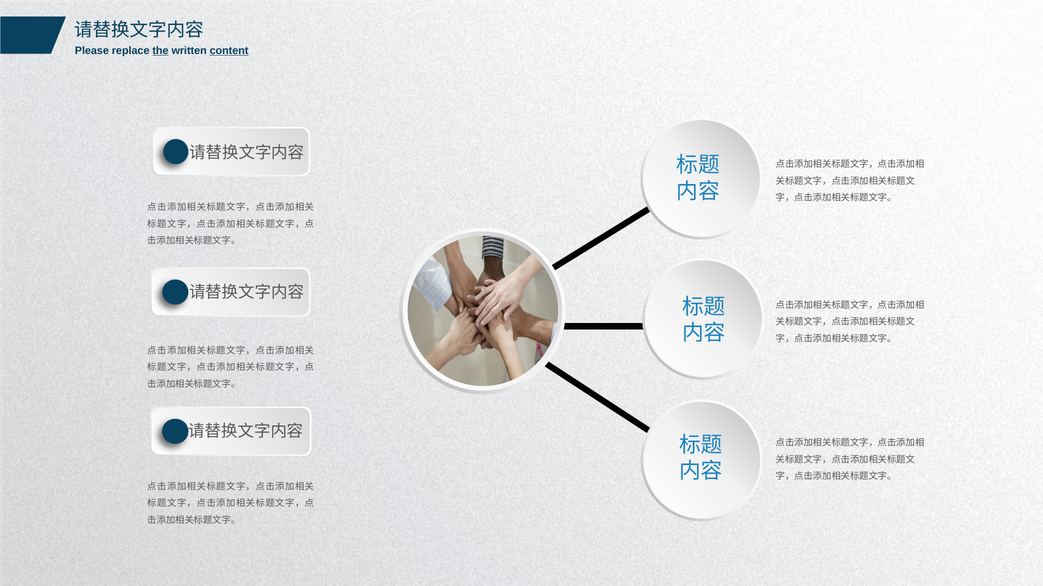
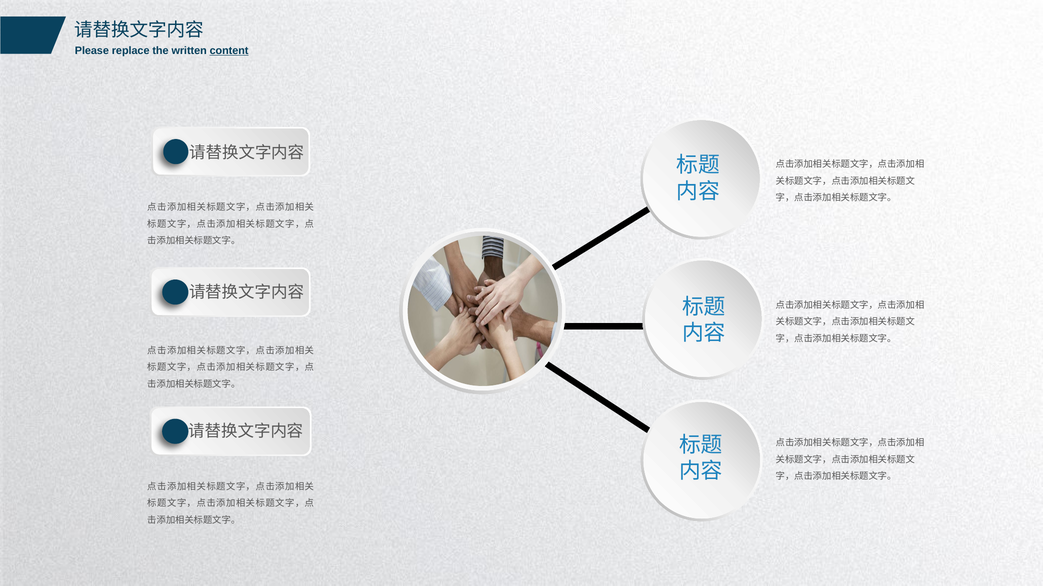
the underline: present -> none (160, 51)
